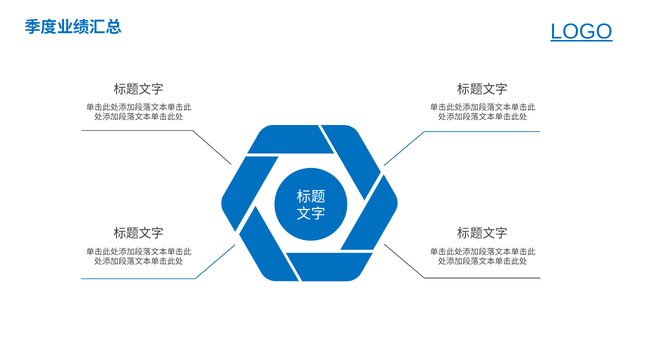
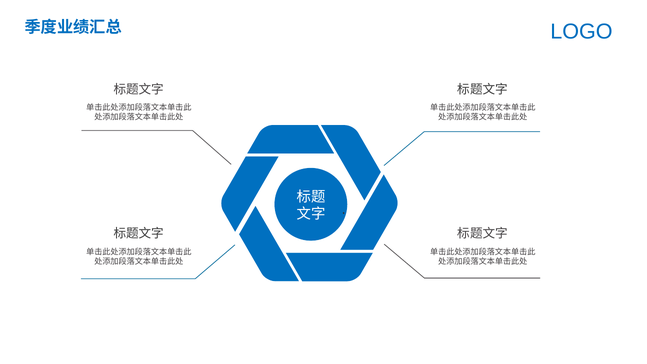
LOGO underline: present -> none (581, 31)
